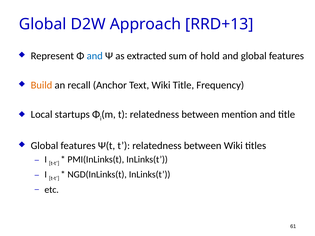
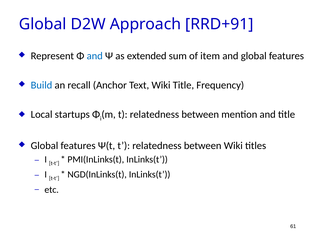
RRD+13: RRD+13 -> RRD+91 (219, 24)
extracted: extracted -> extended (147, 56)
hold: hold -> item (210, 56)
Build colour: orange -> blue (41, 85)
